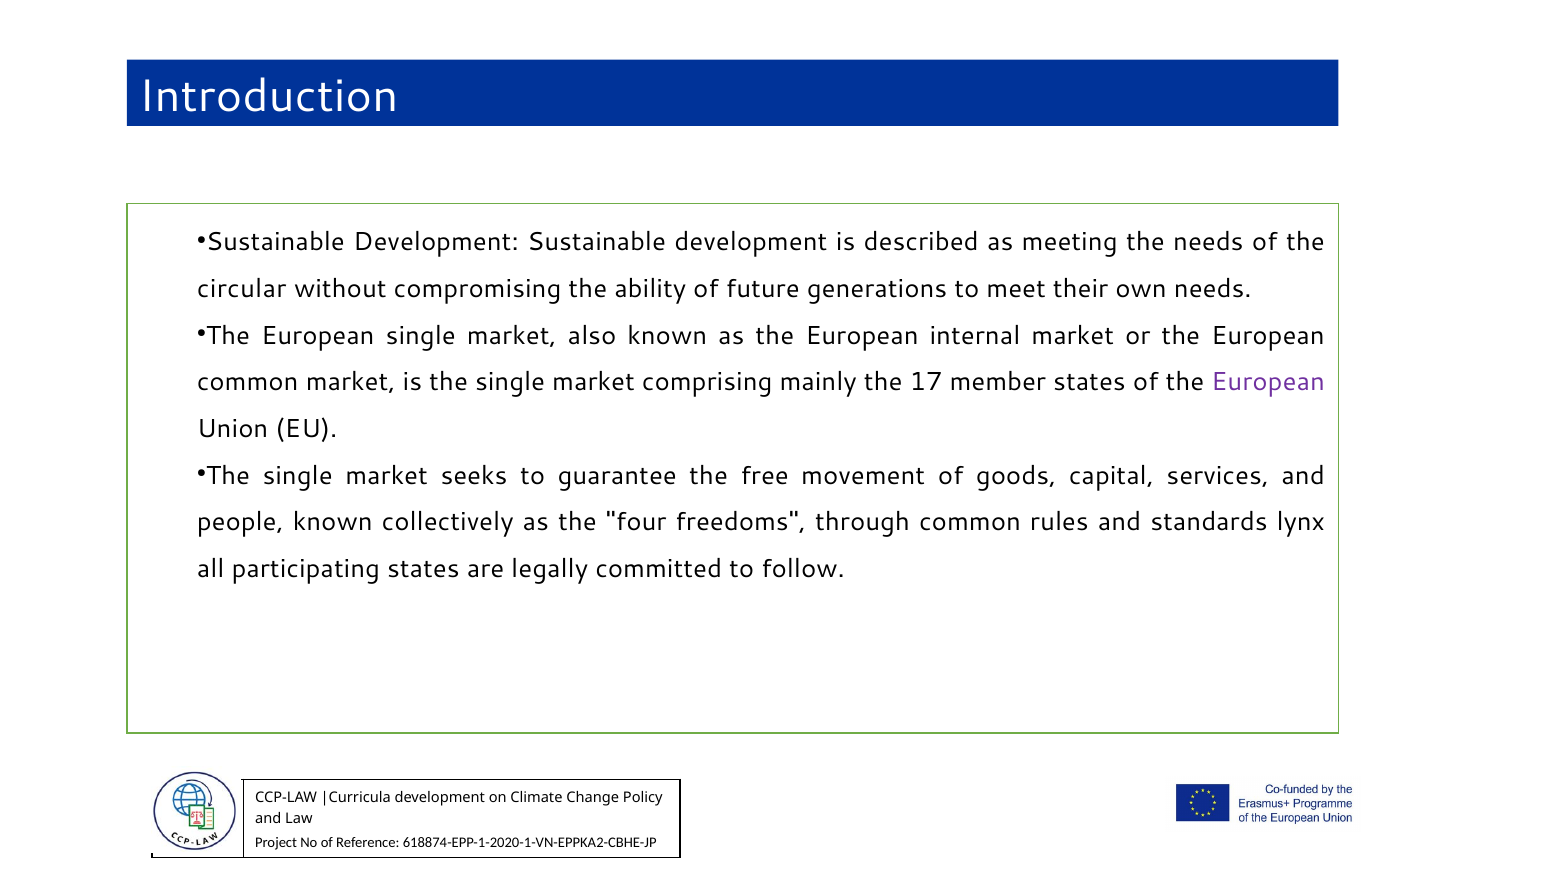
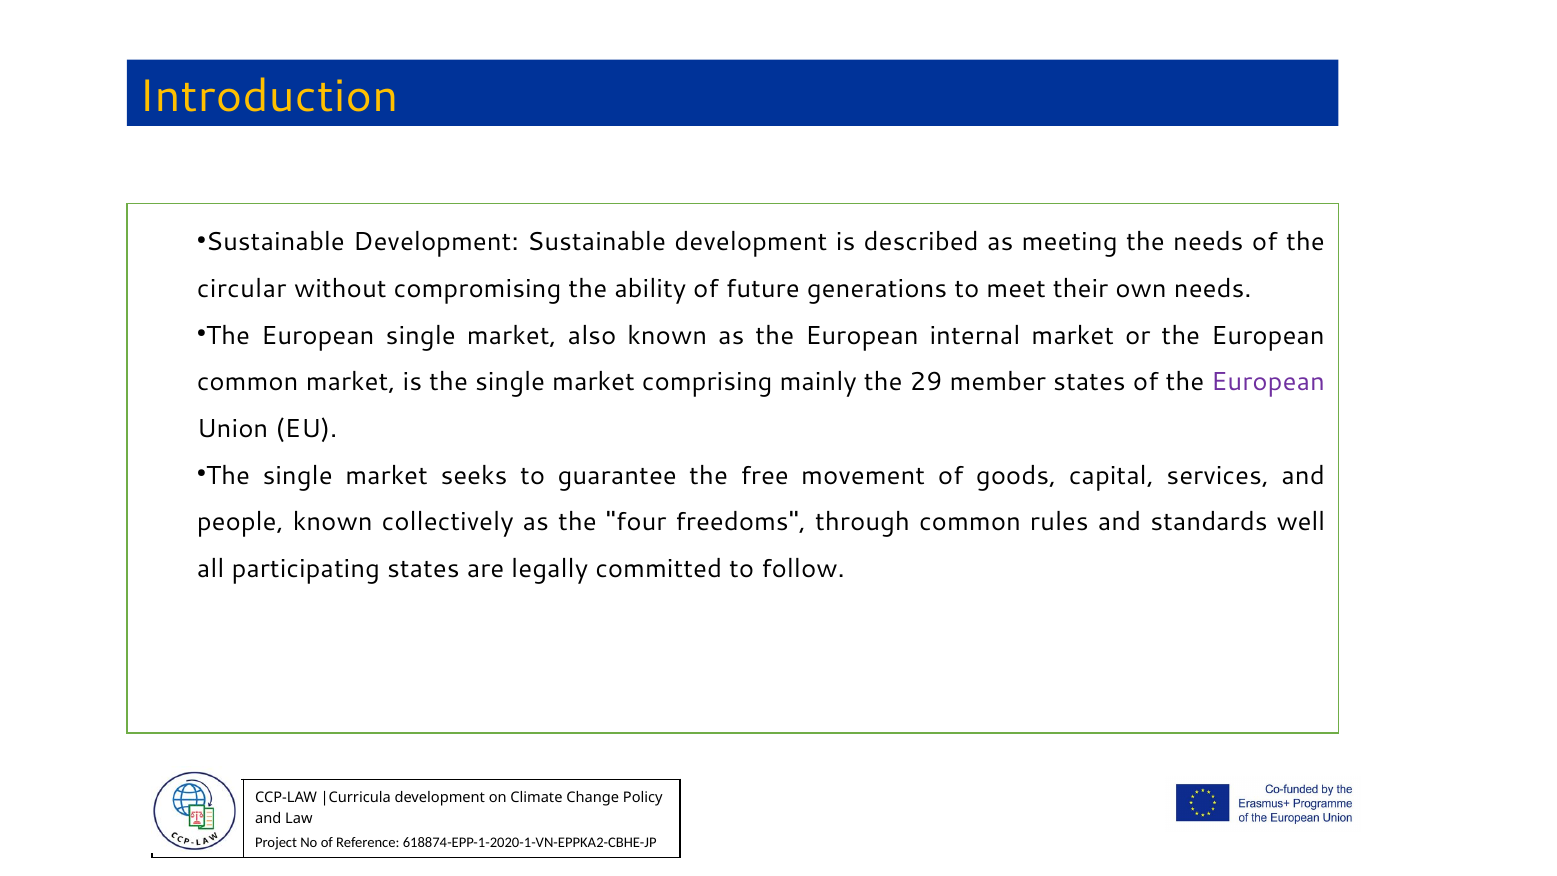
Introduction colour: white -> yellow (268, 96)
17: 17 -> 29 (926, 382)
lynx: lynx -> well (1301, 522)
